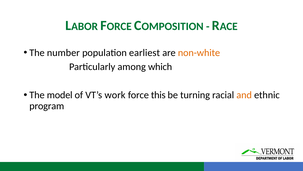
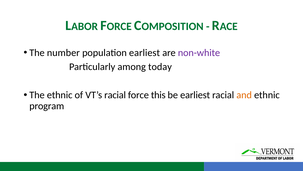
non-white colour: orange -> purple (199, 52)
which: which -> today (160, 67)
The model: model -> ethnic (60, 95)
VT’s work: work -> racial (115, 95)
be turning: turning -> earliest (195, 95)
